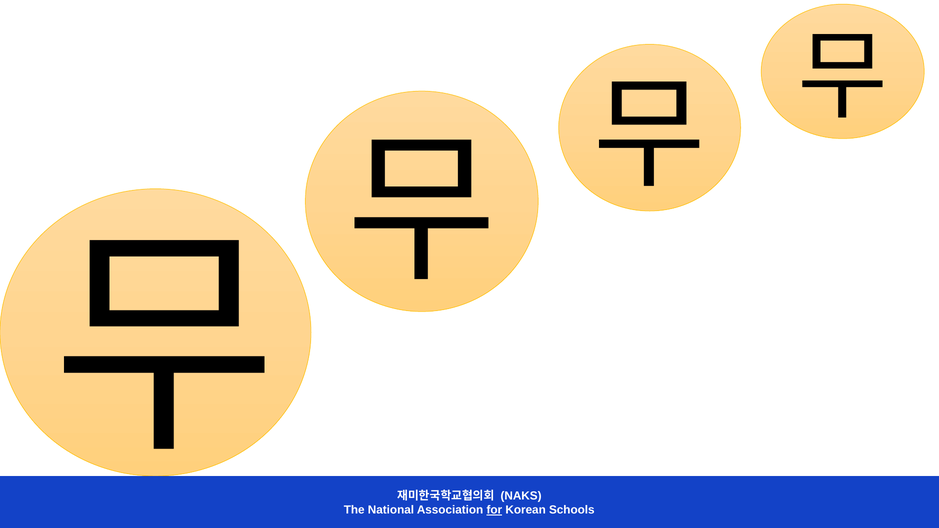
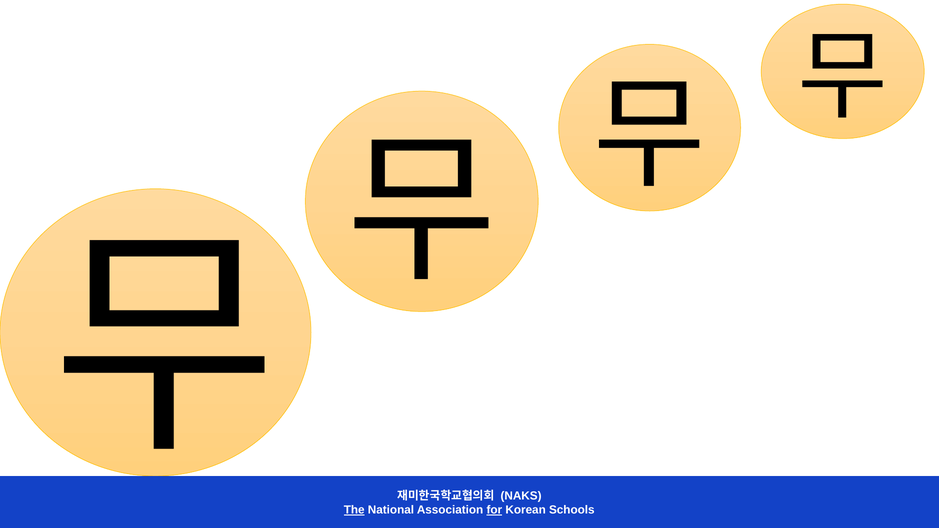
The underline: none -> present (354, 510)
